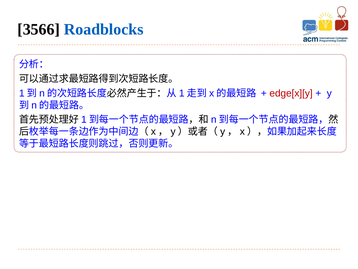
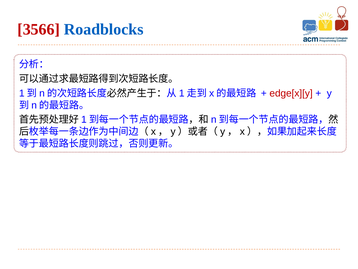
3566 colour: black -> red (39, 29)
